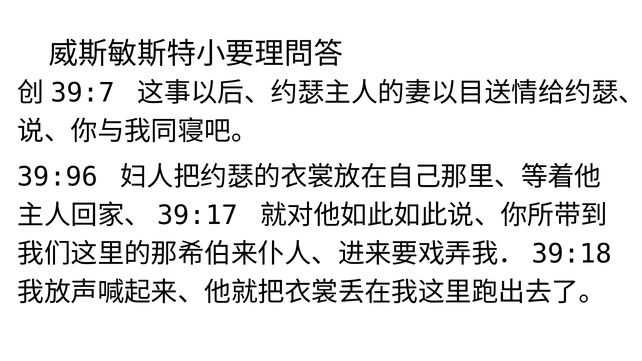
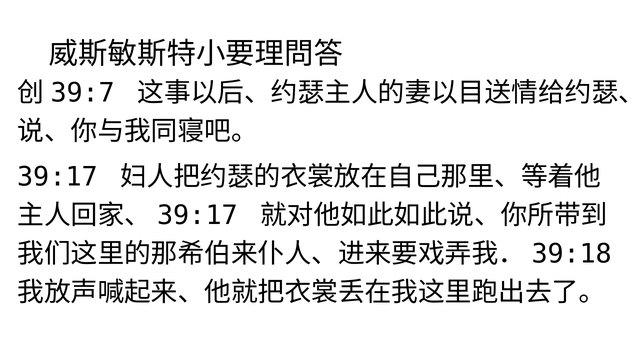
39:96: 39:96 -> 39:17 (58, 177)
